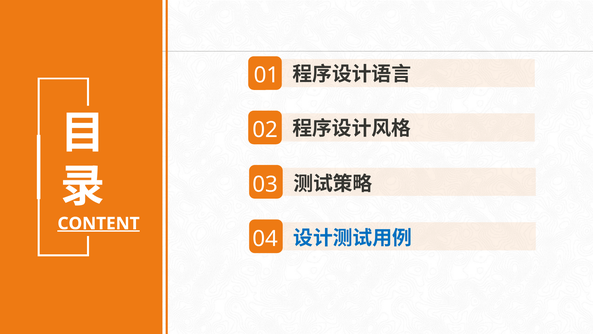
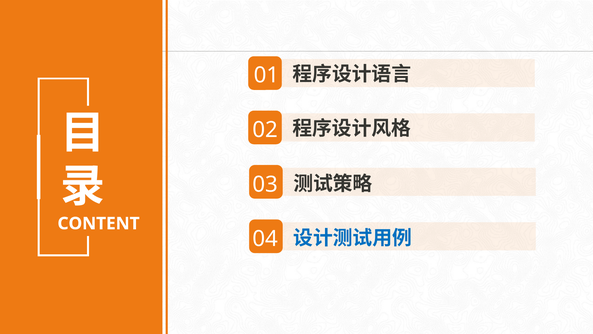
CONTENT underline: present -> none (99, 223)
